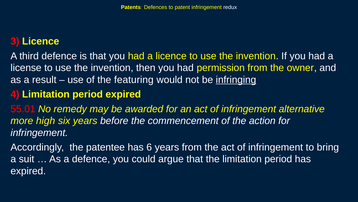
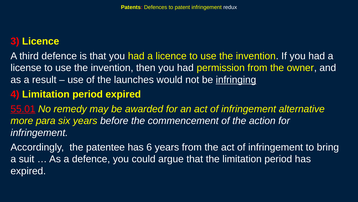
featuring: featuring -> launches (134, 80)
55.01 underline: none -> present (23, 109)
high: high -> para (46, 121)
